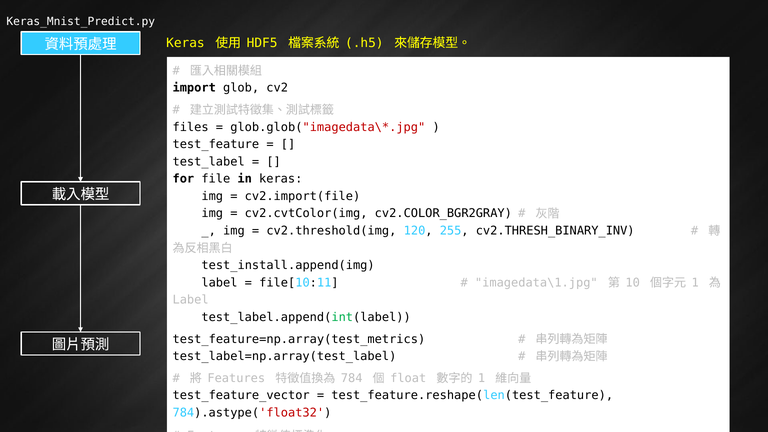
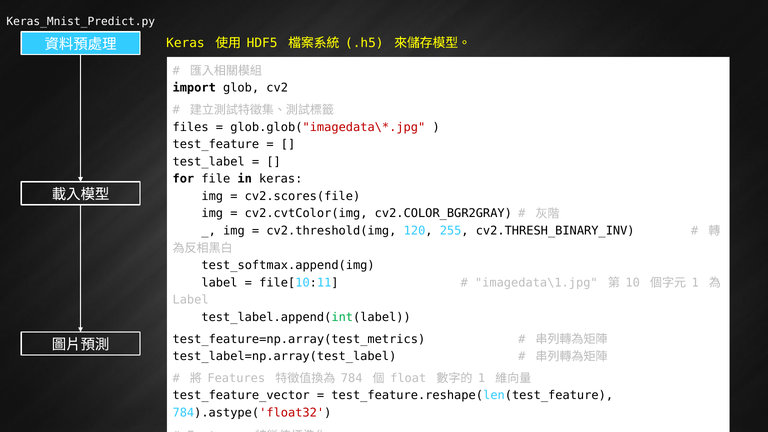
cv2.import(file: cv2.import(file -> cv2.scores(file (303, 196)
test_install.append(img: test_install.append(img -> test_softmax.append(img (288, 265)
